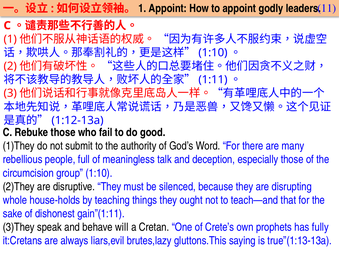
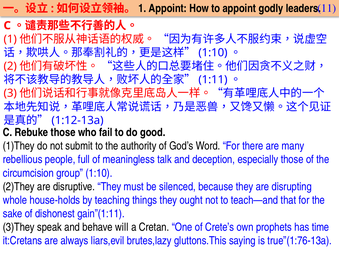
fully: fully -> time (320, 227)
true”(1:13-13a: true”(1:13-13a -> true”(1:76-13a (300, 241)
